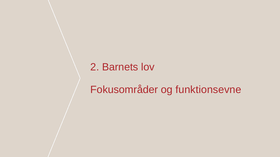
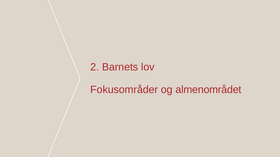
funktionsevne: funktionsevne -> almenområdet (209, 90)
